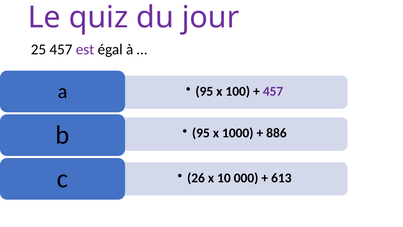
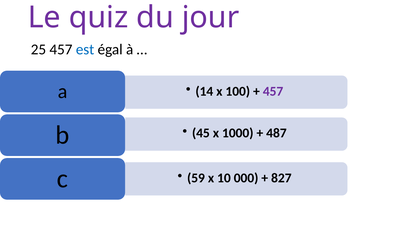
est colour: purple -> blue (85, 49)
95: 95 -> 14 (204, 91)
95: 95 -> 45 (201, 133)
886: 886 -> 487 (276, 133)
26: 26 -> 59 (196, 178)
613: 613 -> 827 (281, 178)
